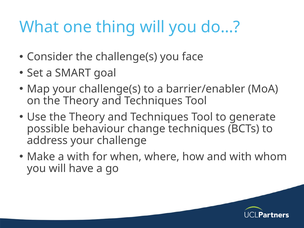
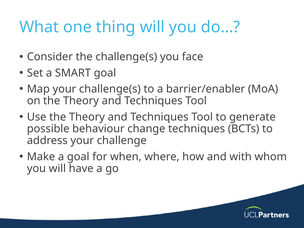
a with: with -> goal (78, 157)
